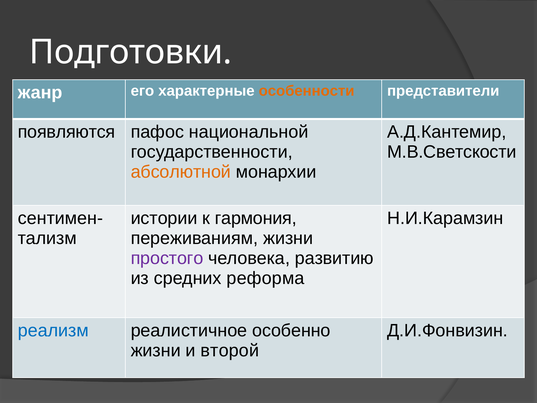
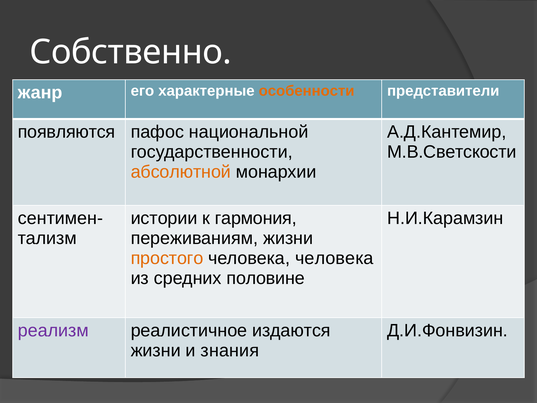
Подготовки: Подготовки -> Собственно (131, 52)
простого colour: purple -> orange (167, 258)
человека развитию: развитию -> человека (334, 258)
реформа: реформа -> половине (266, 278)
реализм colour: blue -> purple (53, 330)
особенно: особенно -> издаются (291, 330)
второй: второй -> знания (230, 350)
